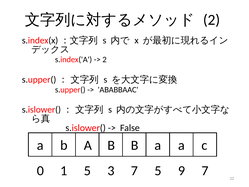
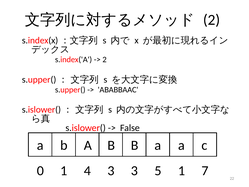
1 5: 5 -> 4 (87, 171)
3 7: 7 -> 3 (134, 171)
5 9: 9 -> 1 (182, 171)
